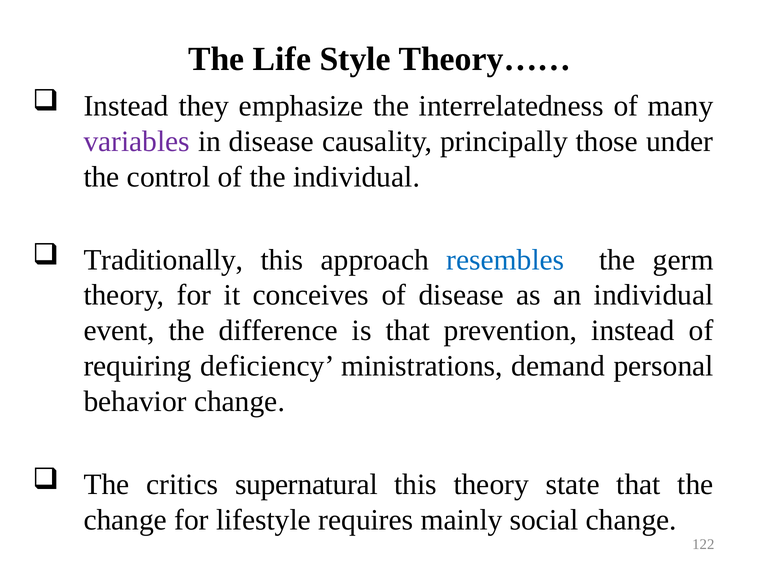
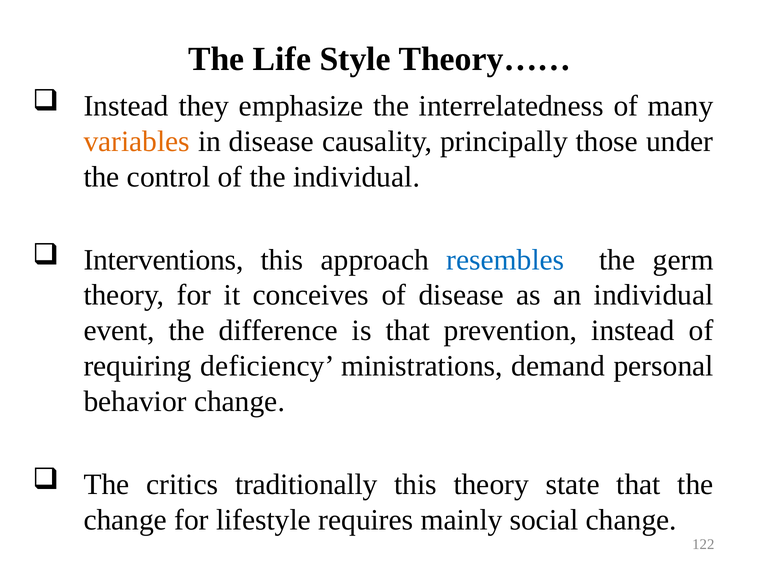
variables colour: purple -> orange (137, 141)
Traditionally: Traditionally -> Interventions (164, 260)
supernatural: supernatural -> traditionally (306, 485)
